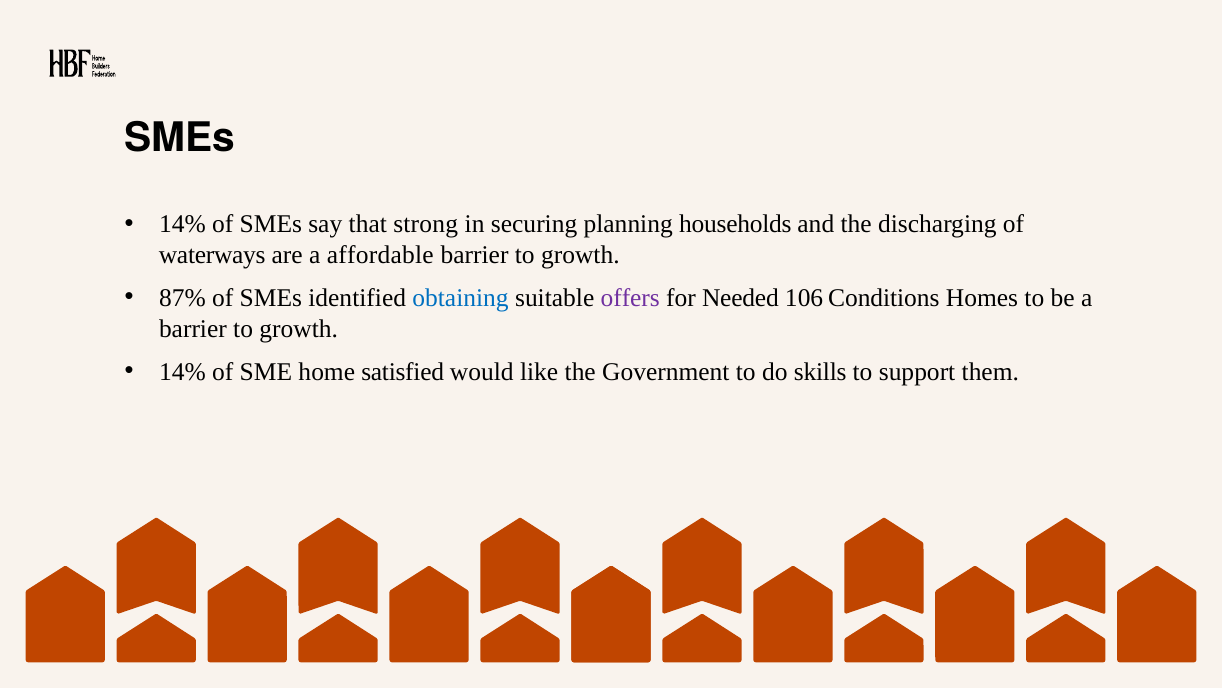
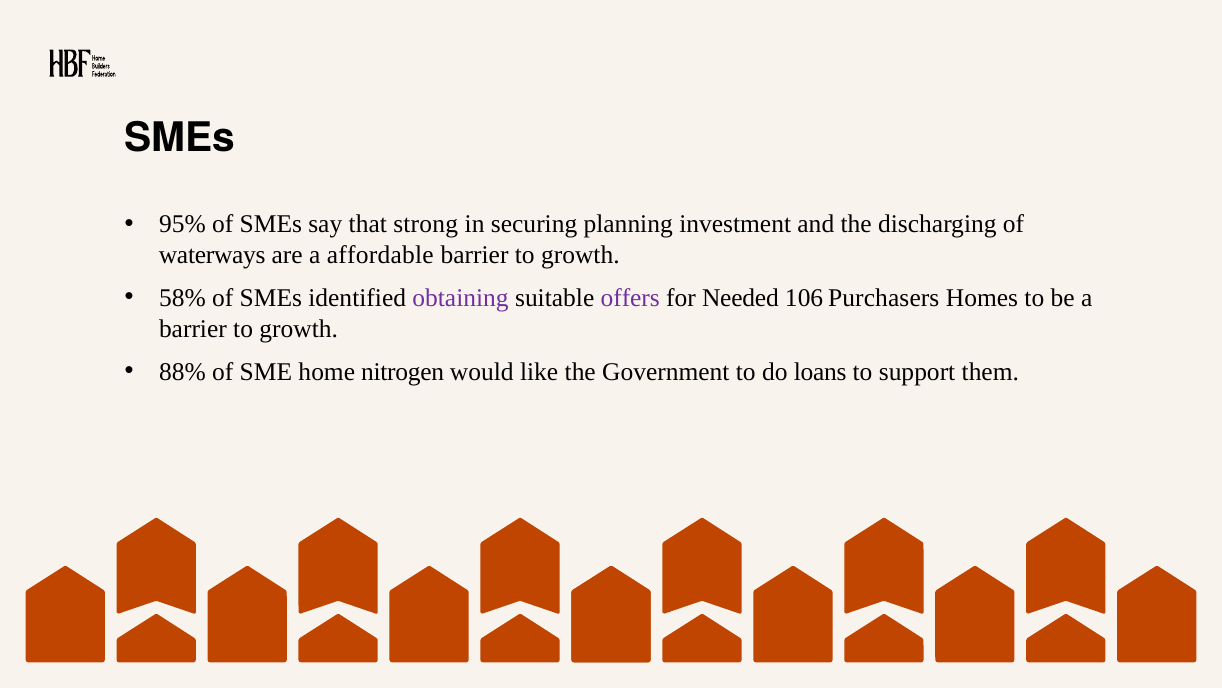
14%: 14% -> 95% (182, 224)
households: households -> investment (735, 224)
87%: 87% -> 58% (182, 298)
obtaining colour: blue -> purple (461, 298)
Conditions: Conditions -> Purchasers (884, 298)
14%: 14% -> 88% (182, 372)
satisfied: satisfied -> nitrogen (403, 372)
skills: skills -> loans (820, 372)
